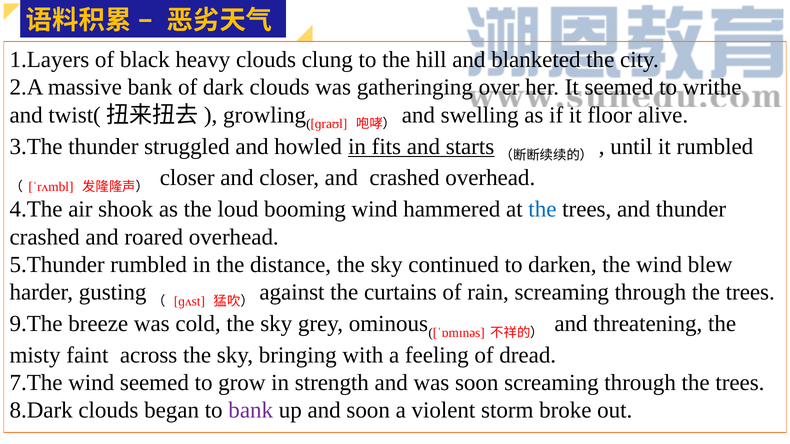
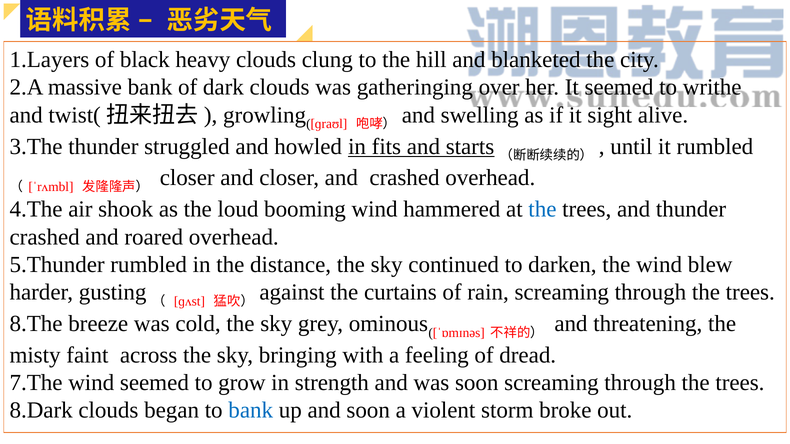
floor: floor -> sight (610, 115)
9.The: 9.The -> 8.The (36, 324)
bank colour: purple -> blue (251, 411)
